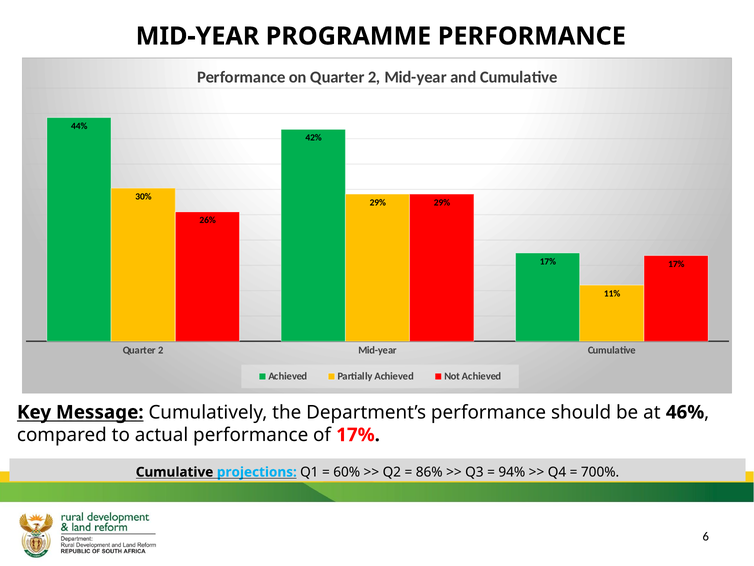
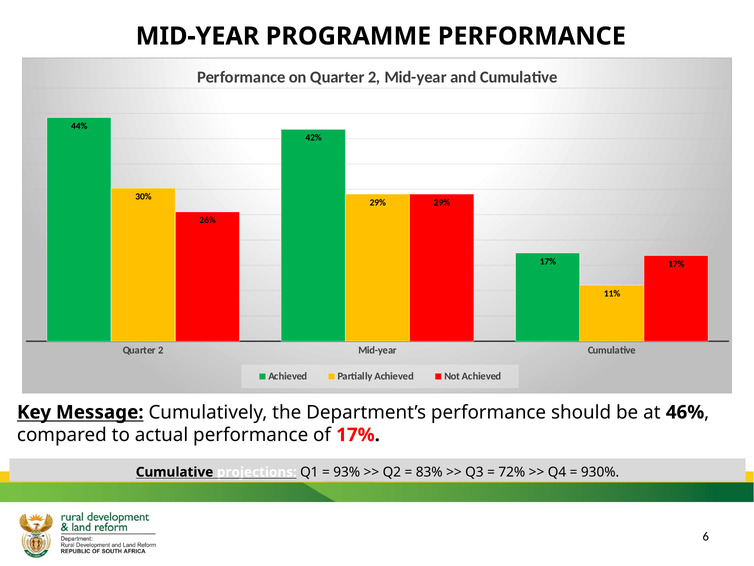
projections colour: light blue -> white (257, 472)
60%: 60% -> 93% (347, 472)
86%: 86% -> 83% (429, 472)
94%: 94% -> 72% (512, 472)
700%: 700% -> 930% (600, 472)
